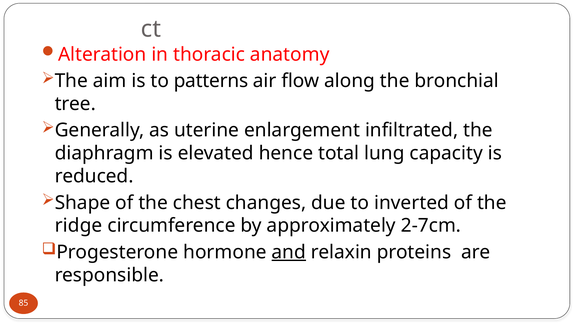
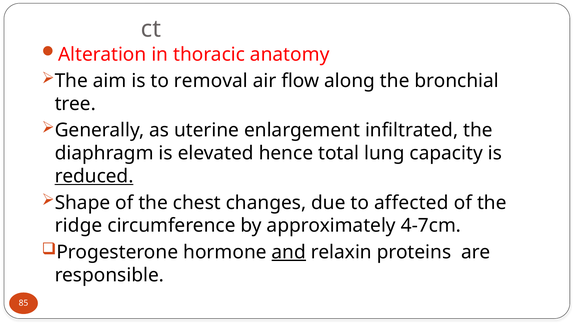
patterns: patterns -> removal (211, 81)
reduced underline: none -> present (94, 176)
inverted: inverted -> affected (411, 203)
2-7cm: 2-7cm -> 4-7cm (431, 226)
